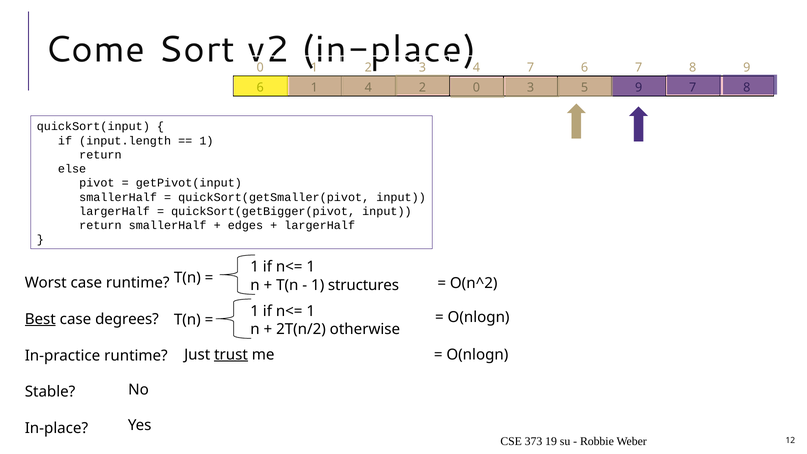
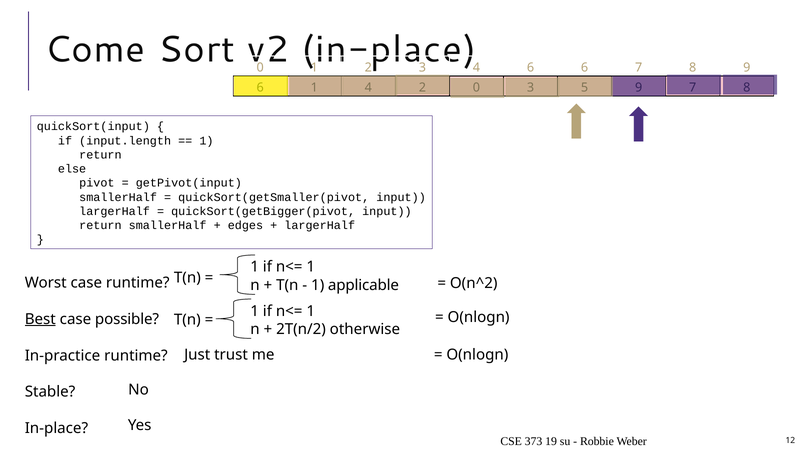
4 7: 7 -> 6 (531, 68)
structures: structures -> applicable (363, 285)
degrees: degrees -> possible (127, 319)
trust underline: present -> none (231, 355)
